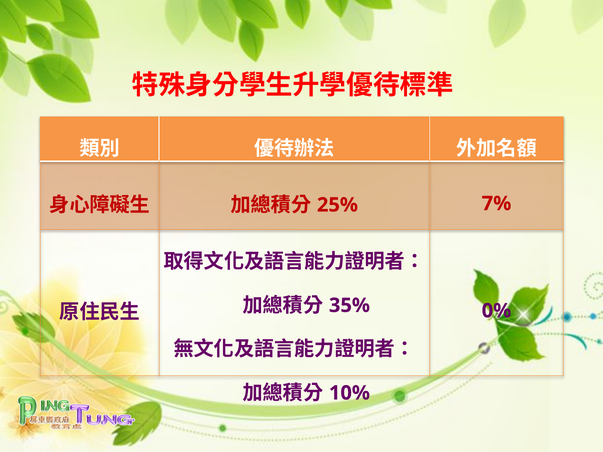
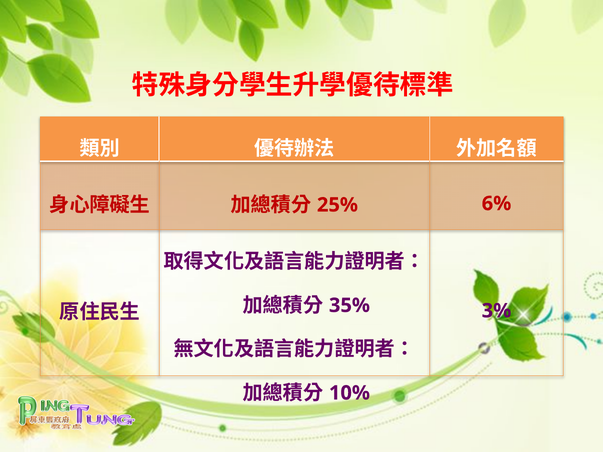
7%: 7% -> 6% (496, 204)
0%: 0% -> 3% (496, 311)
